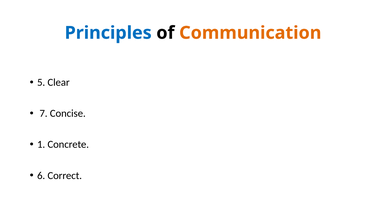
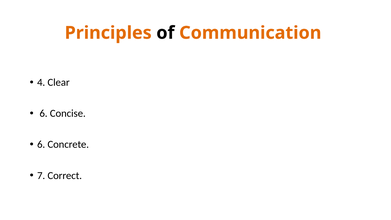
Principles colour: blue -> orange (108, 33)
5: 5 -> 4 (41, 82)
7: 7 -> 6 (44, 113)
1: 1 -> 6 (41, 144)
6: 6 -> 7 (41, 175)
